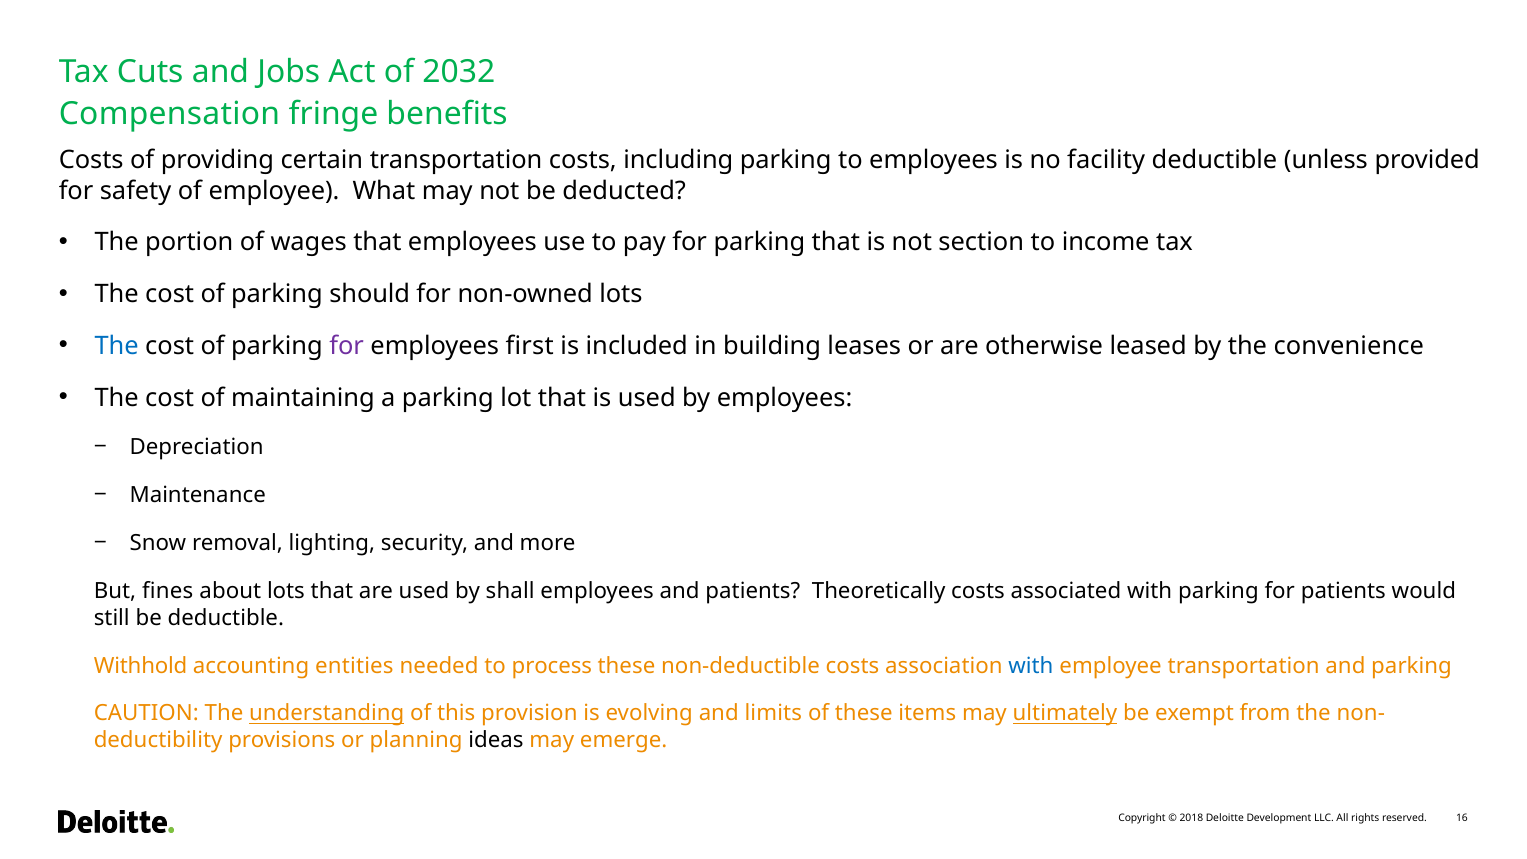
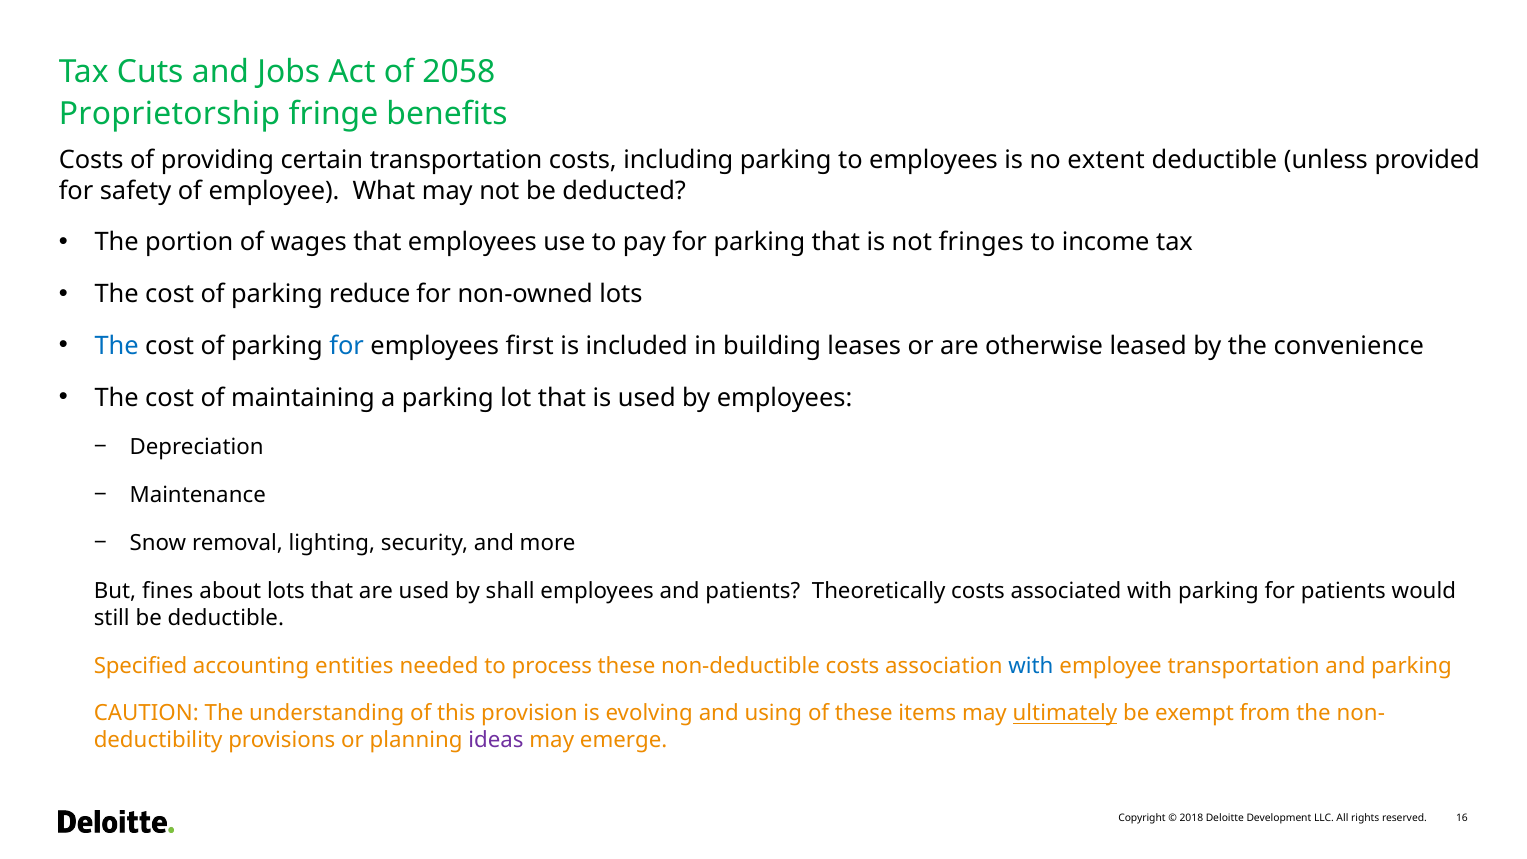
2032: 2032 -> 2058 (459, 72)
Compensation: Compensation -> Proprietorship (169, 114)
facility: facility -> extent (1106, 160)
section: section -> fringes (981, 242)
should: should -> reduce (370, 294)
for colour: purple -> blue (347, 346)
Withhold: Withhold -> Specified (141, 666)
understanding underline: present -> none (327, 714)
limits: limits -> using (773, 714)
ideas colour: black -> purple (496, 740)
